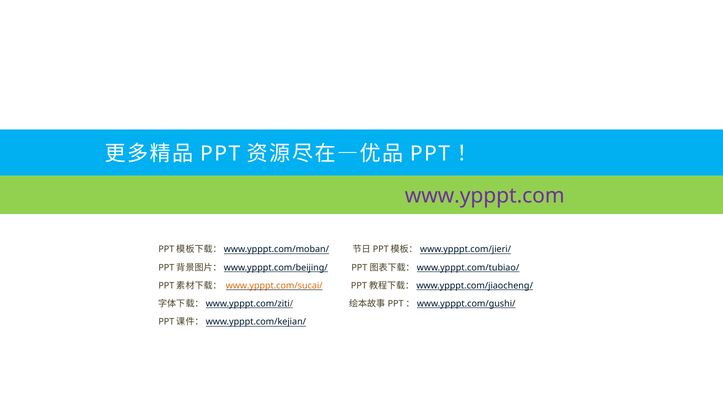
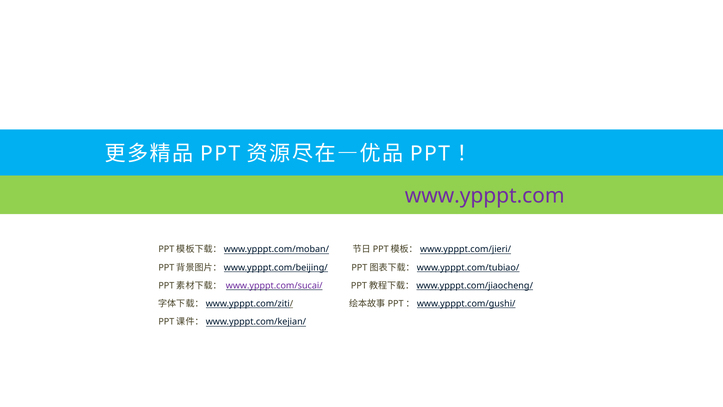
www.ypppt.com/sucai/ colour: orange -> purple (274, 285)
